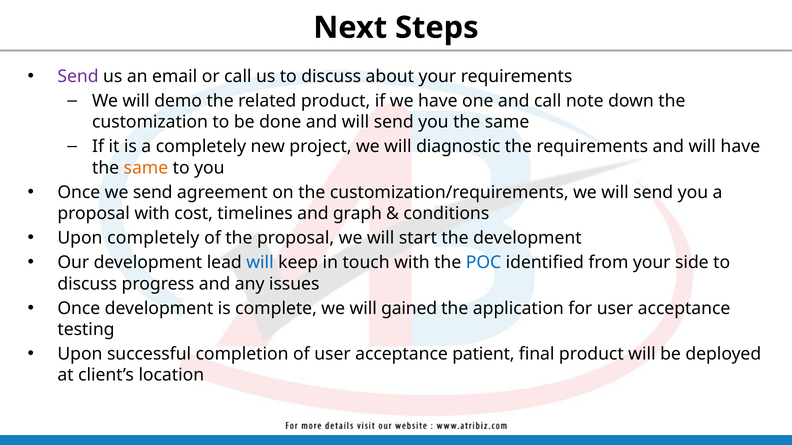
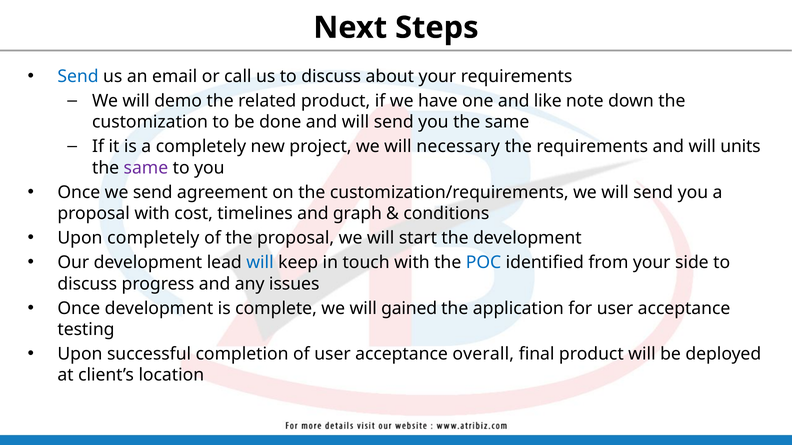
Send colour: purple -> blue (78, 76)
and call: call -> like (548, 101)
diagnostic: diagnostic -> necessary (458, 147)
will have: have -> units (740, 147)
same colour: orange -> purple (146, 168)
patient: patient -> overall (483, 354)
